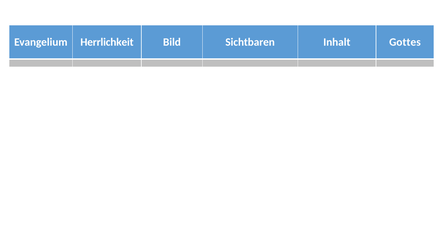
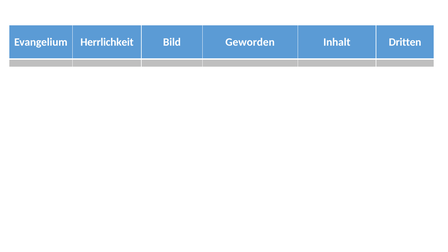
Sichtbaren: Sichtbaren -> Geworden (250, 42)
Gottes: Gottes -> Dritten (405, 42)
